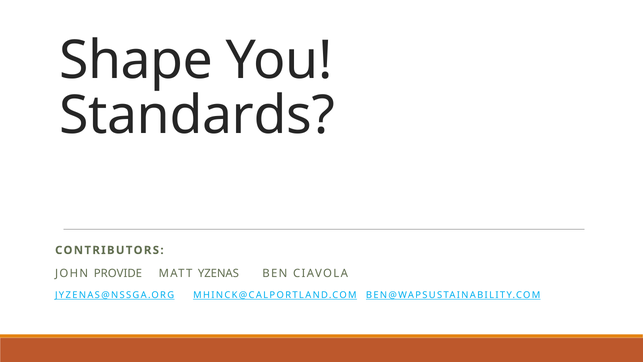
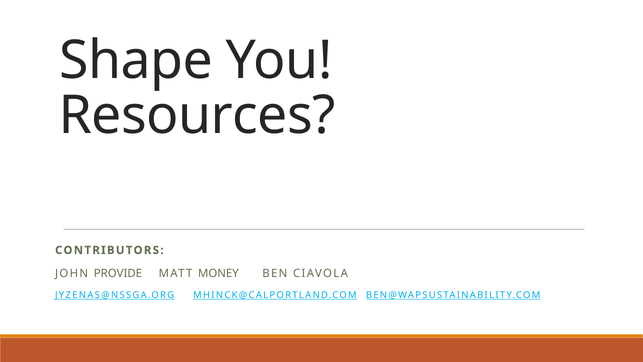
Standards: Standards -> Resources (197, 115)
YZENAS: YZENAS -> MONEY (218, 273)
